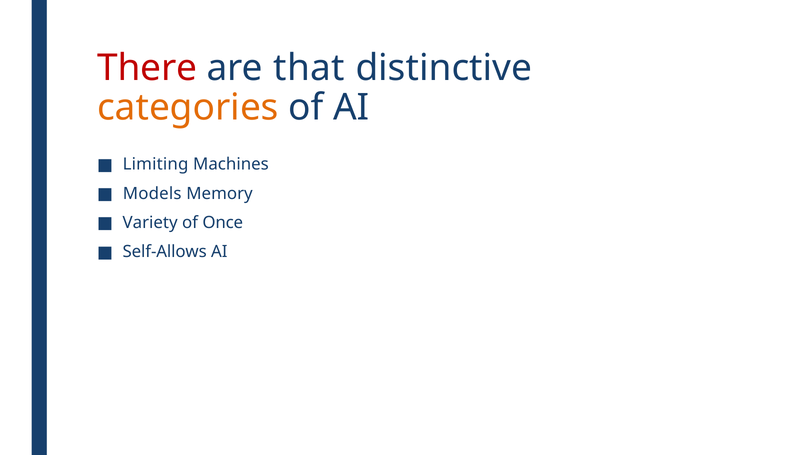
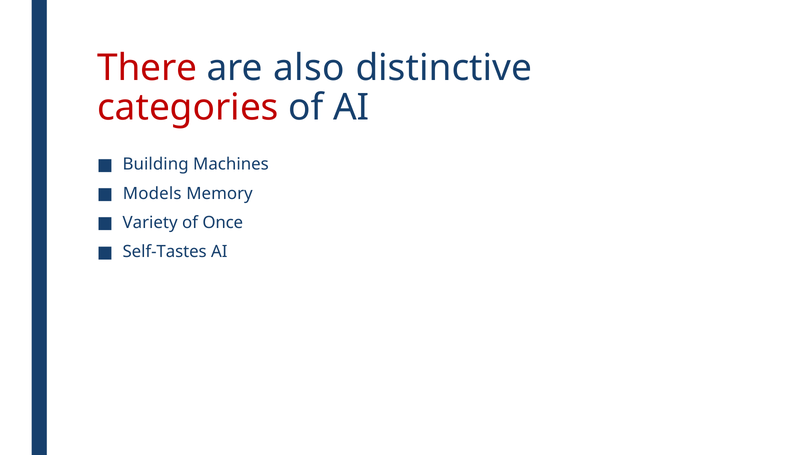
that: that -> also (309, 68)
categories colour: orange -> red (188, 108)
Limiting: Limiting -> Building (156, 164)
Self-Allows: Self-Allows -> Self-Tastes (165, 252)
